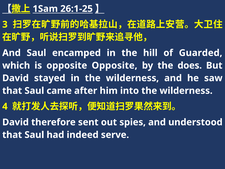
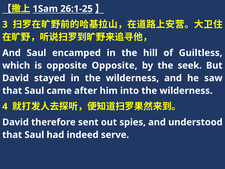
Guarded: Guarded -> Guiltless (201, 53)
does: does -> seek (190, 65)
